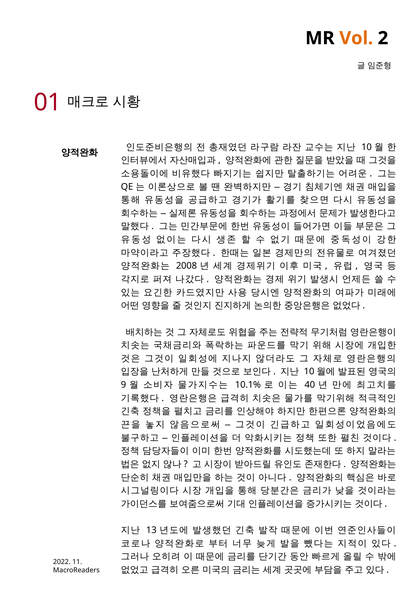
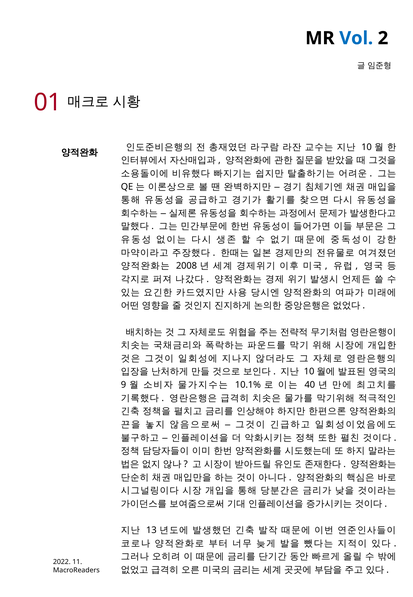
Vol colour: orange -> blue (356, 38)
